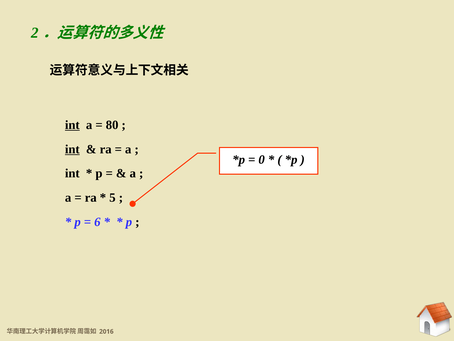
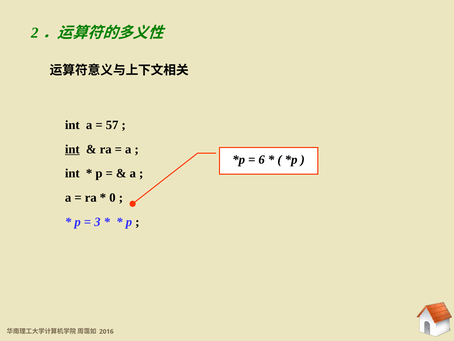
int underline: present -> none (72, 125)
80: 80 -> 57 (112, 125)
0: 0 -> 6 (262, 159)
5: 5 -> 0 (112, 197)
6: 6 -> 3 (97, 222)
